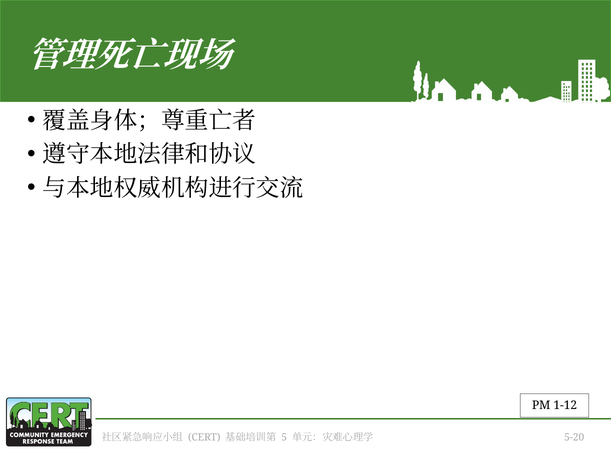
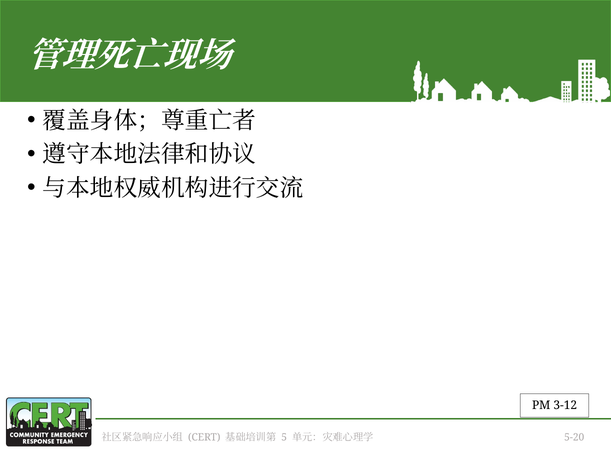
1-12: 1-12 -> 3-12 (565, 405)
